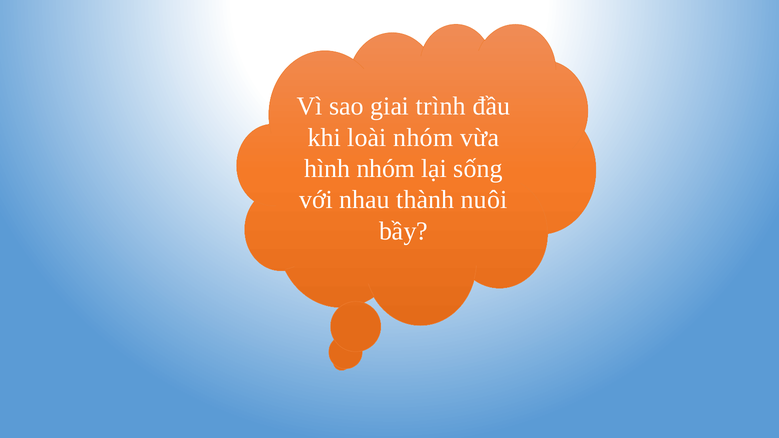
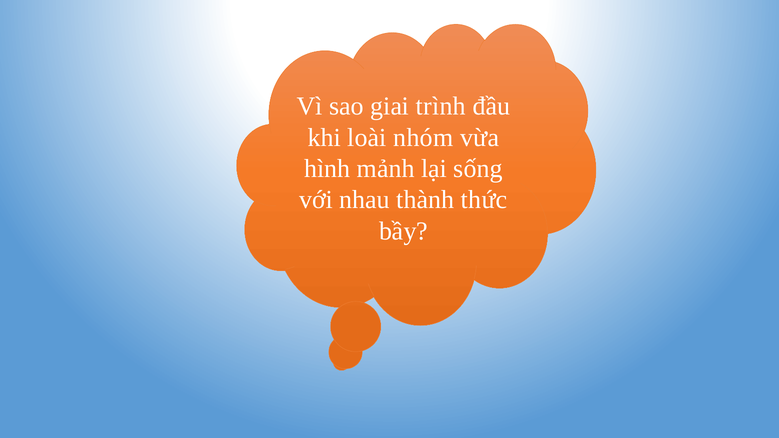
hình nhóm: nhóm -> mảnh (386, 169)
nuôi: nuôi -> thức (484, 200)
